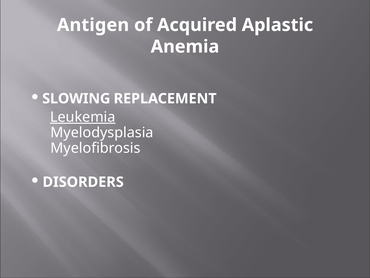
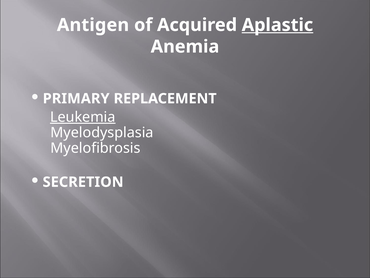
Aplastic underline: none -> present (277, 25)
SLOWING: SLOWING -> PRIMARY (76, 98)
DISORDERS: DISORDERS -> SECRETION (83, 182)
